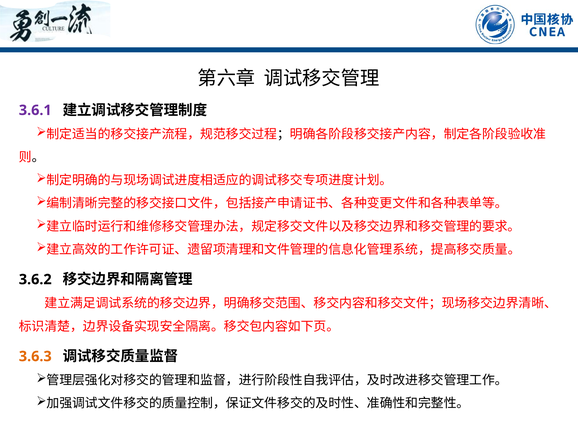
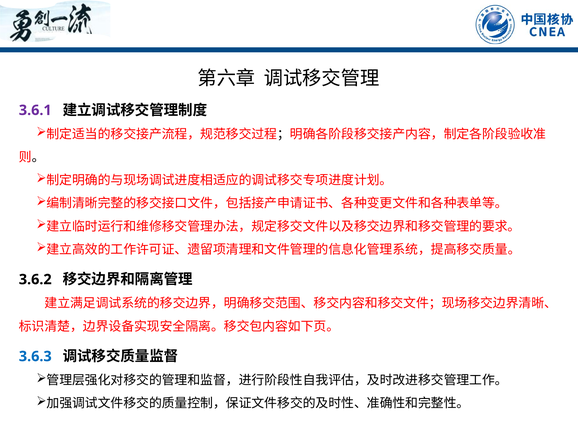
3.6.3 colour: orange -> blue (35, 357)
